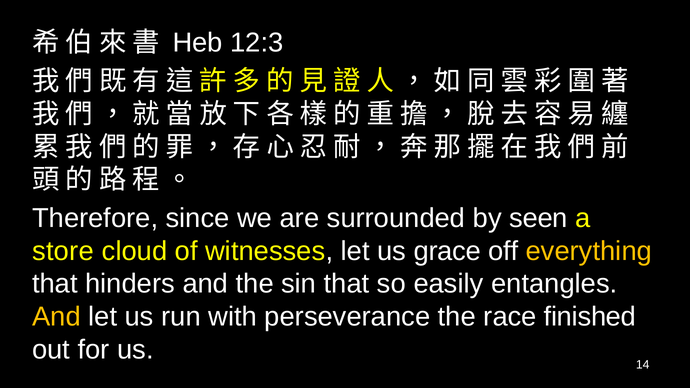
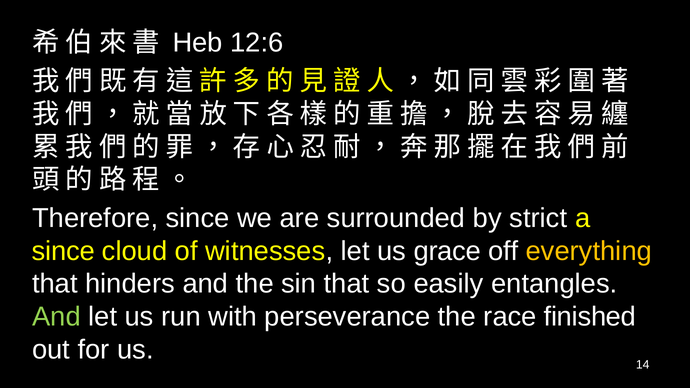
12:3: 12:3 -> 12:6 (257, 43)
seen: seen -> strict (538, 218)
store: store -> since (63, 251)
And colour: yellow -> light green (56, 317)
